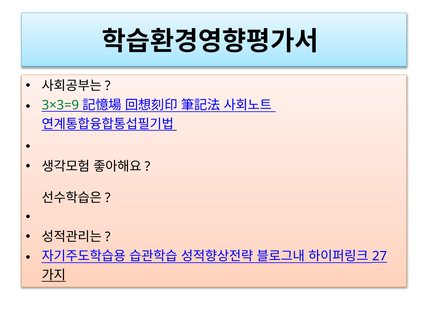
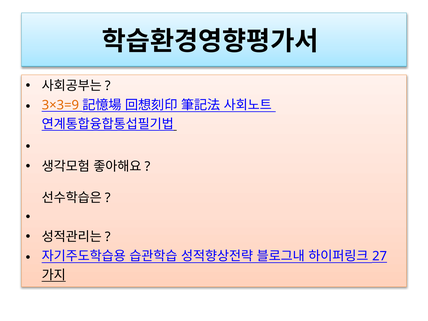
3×3=9 colour: green -> orange (60, 105)
